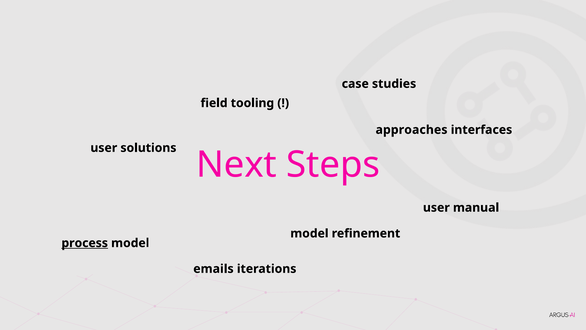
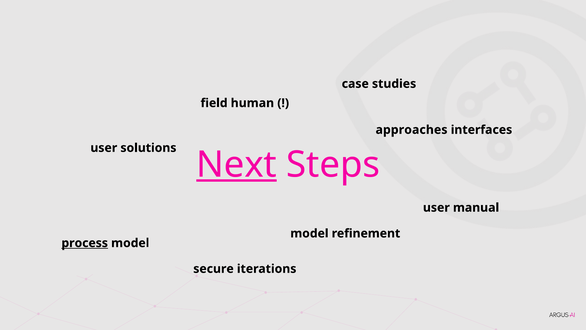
tooling: tooling -> human (252, 103)
Next underline: none -> present (237, 165)
emails: emails -> secure (213, 269)
